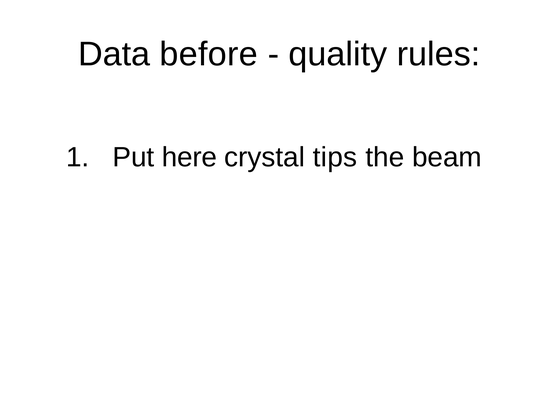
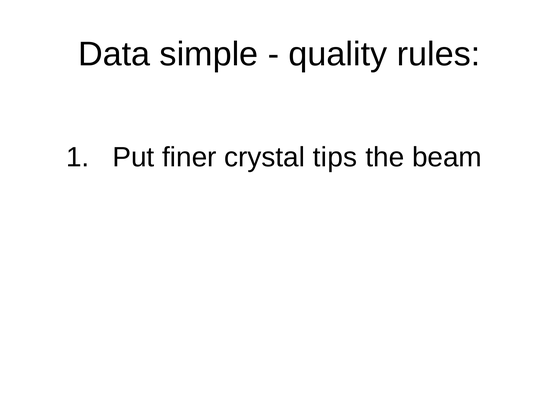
before: before -> simple (209, 54)
here: here -> finer (189, 157)
